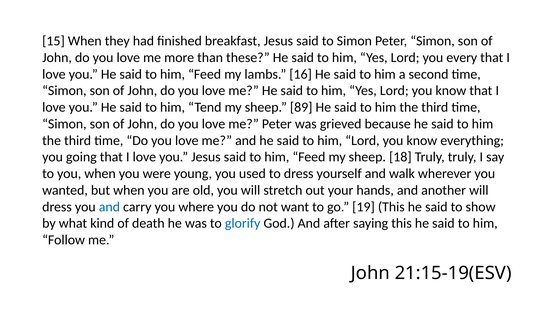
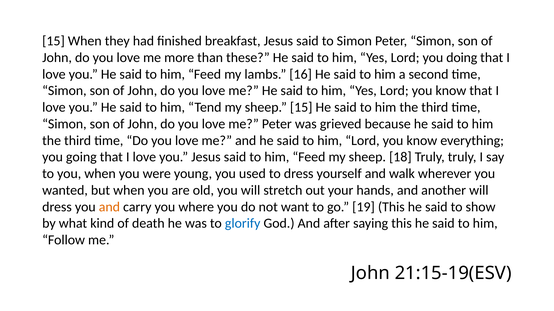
every: every -> doing (462, 58)
sheep 89: 89 -> 15 (301, 108)
and colour: blue -> orange (109, 207)
